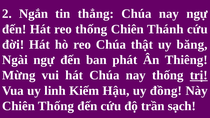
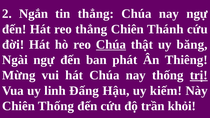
reo thống: thống -> thẳng (91, 29)
Chúa underline: none -> present (111, 45)
Kiếm: Kiếm -> Đấng (84, 91)
đồng: đồng -> kiếm (166, 91)
sạch: sạch -> khỏi (182, 106)
